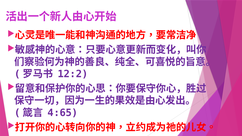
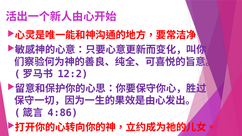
4:65: 4:65 -> 4:86 (63, 113)
